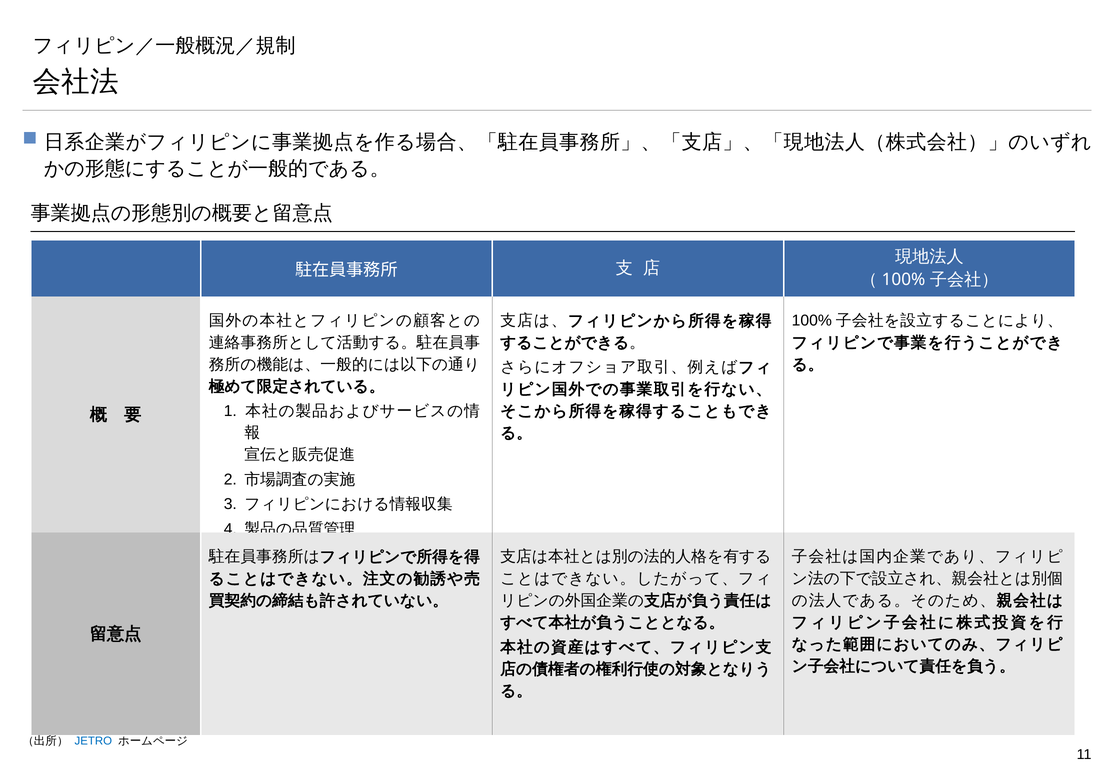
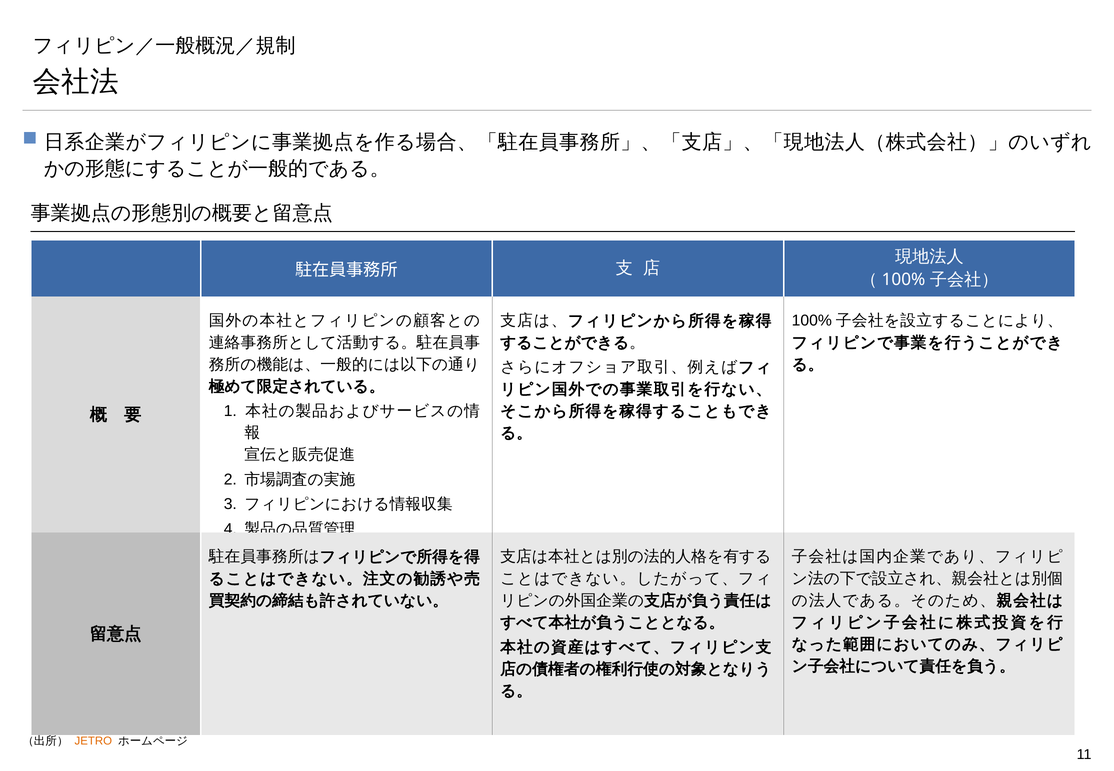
JETRO colour: blue -> orange (93, 741)
